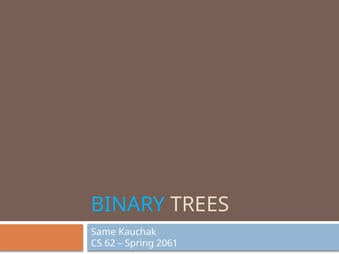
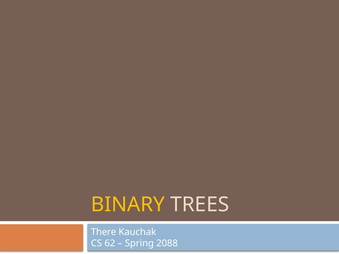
BINARY colour: light blue -> yellow (128, 205)
Same: Same -> There (104, 232)
2061: 2061 -> 2088 (167, 244)
